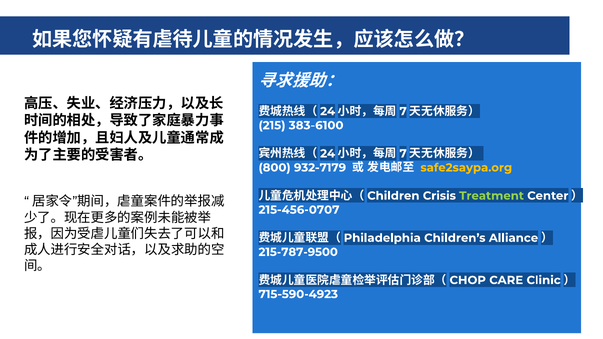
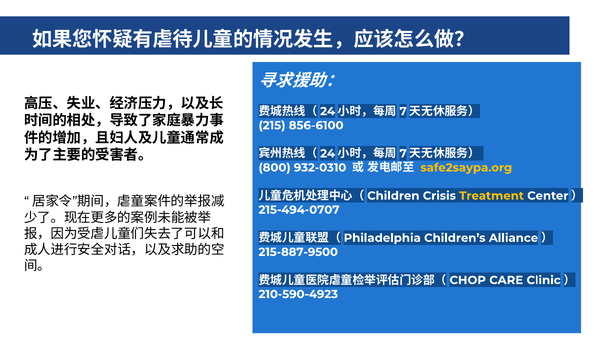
383-6100: 383-6100 -> 856-6100 (316, 125)
932-7179: 932-7179 -> 932-0310 (320, 168)
Treatment colour: light green -> yellow (492, 196)
215-456-0707: 215-456-0707 -> 215-494-0707 (299, 210)
215-787-9500: 215-787-9500 -> 215-887-9500 (298, 252)
715-590-4923: 715-590-4923 -> 210-590-4923 (298, 294)
